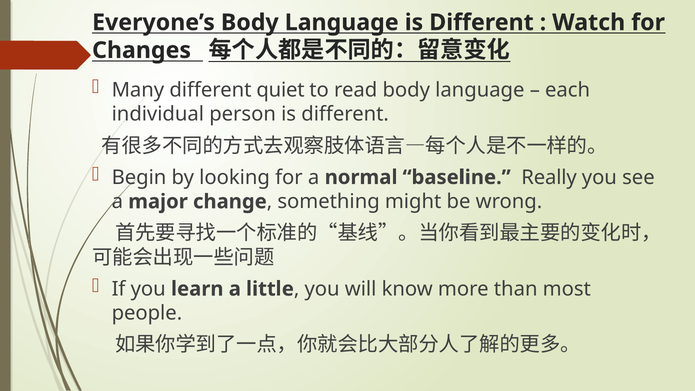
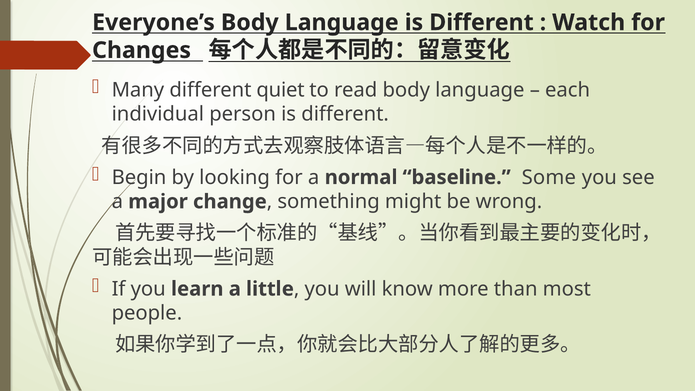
Really: Really -> Some (549, 177)
